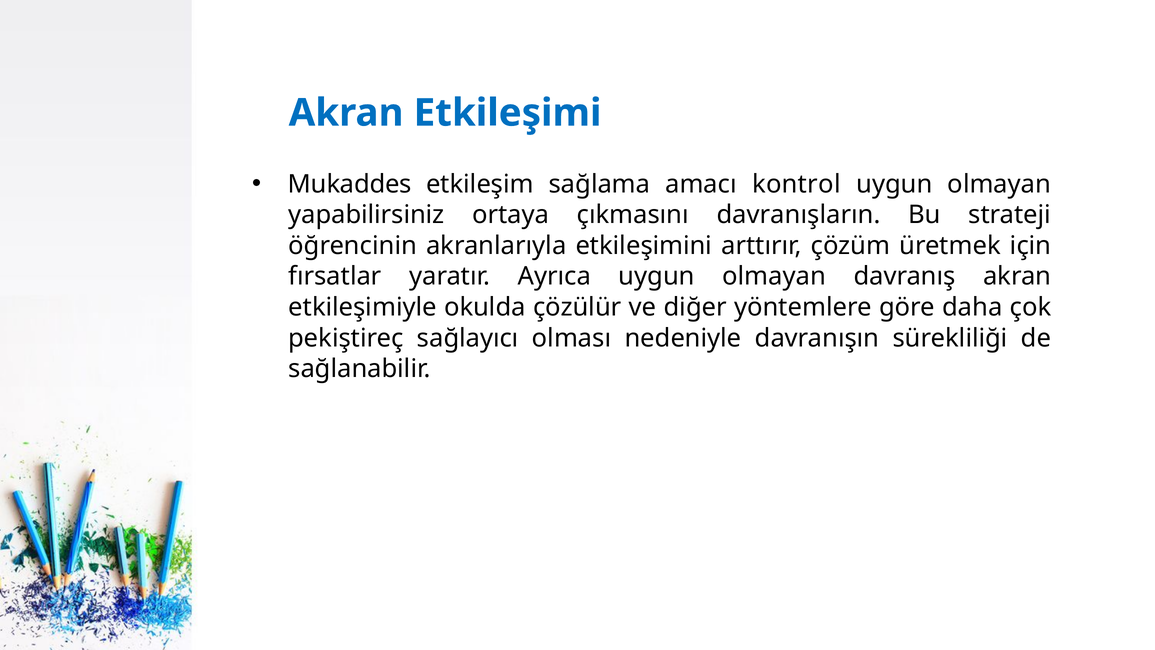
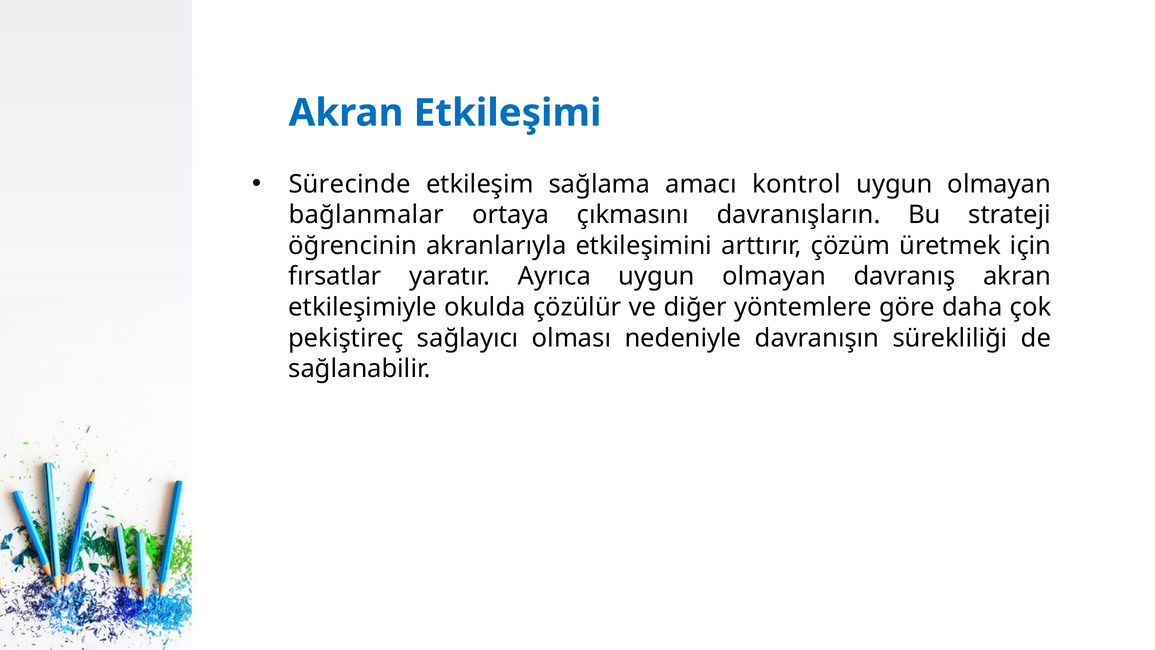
Mukaddes: Mukaddes -> Sürecinde (350, 184)
yapabilirsiniz: yapabilirsiniz -> bağlanmalar (366, 215)
